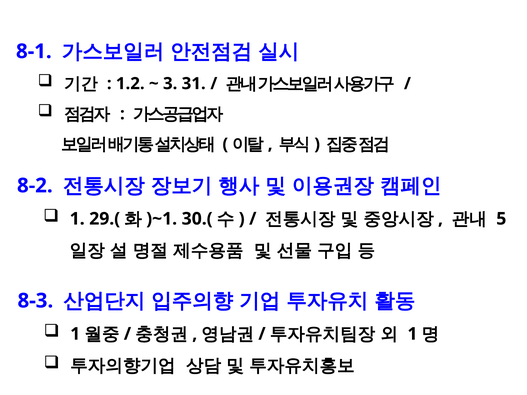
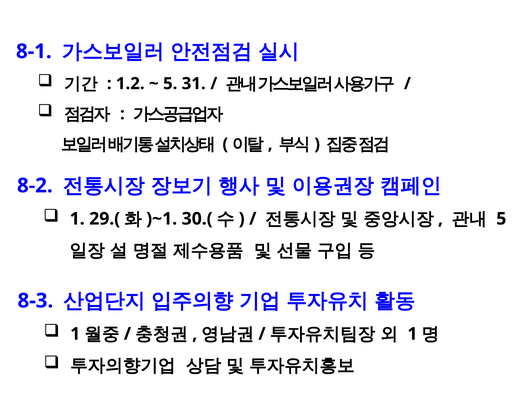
3: 3 -> 5 (170, 84)
